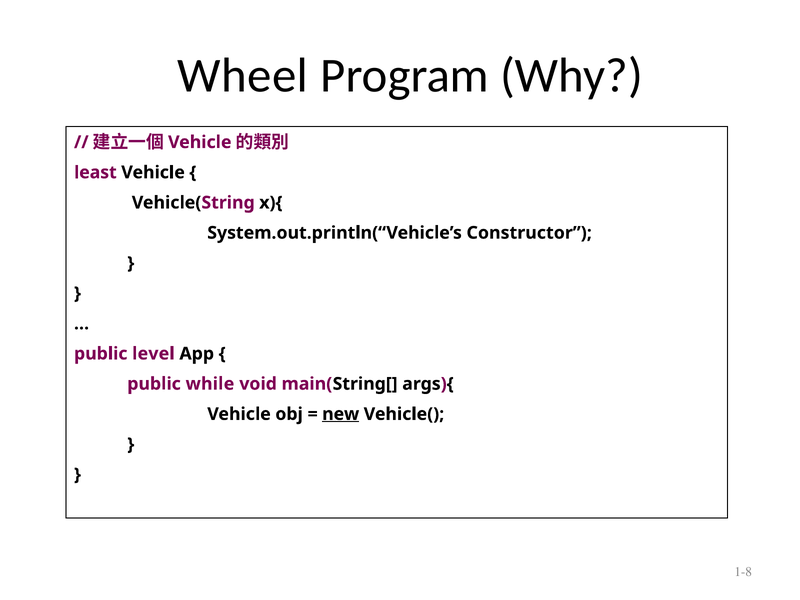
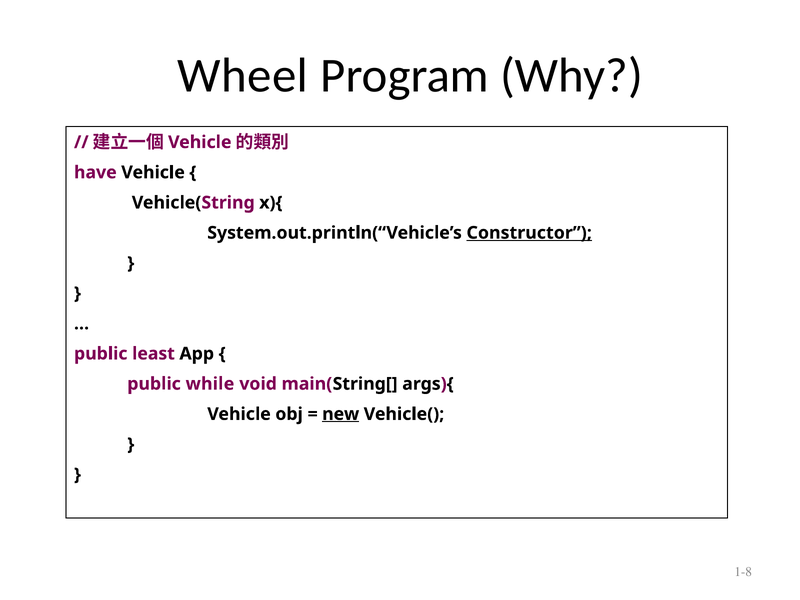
least: least -> have (95, 172)
Constructor underline: none -> present (529, 233)
level: level -> least (153, 354)
